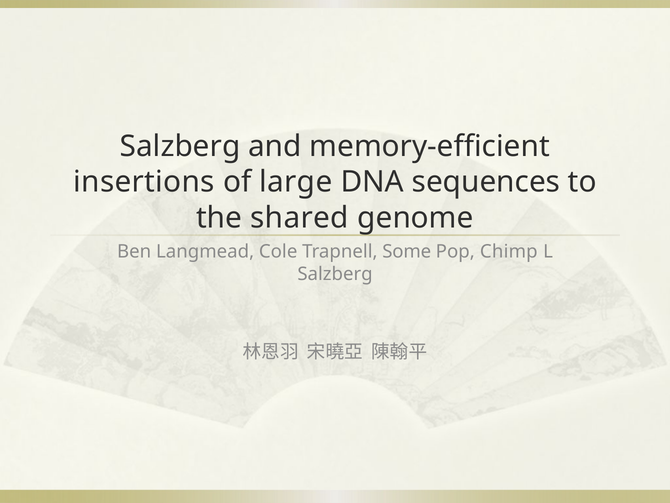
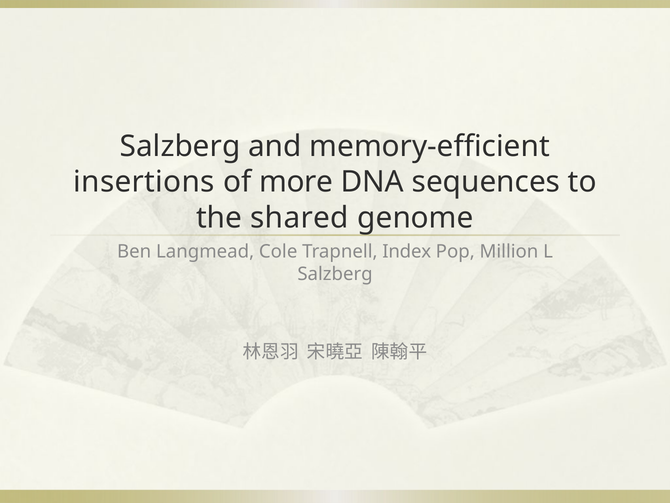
large: large -> more (296, 182)
Some: Some -> Index (407, 251)
Chimp: Chimp -> Million (509, 251)
